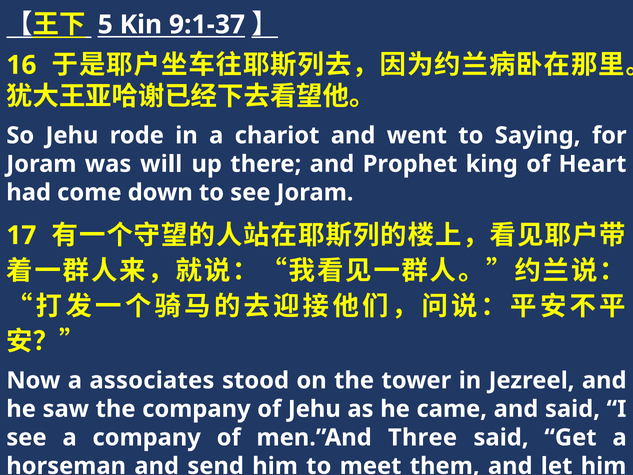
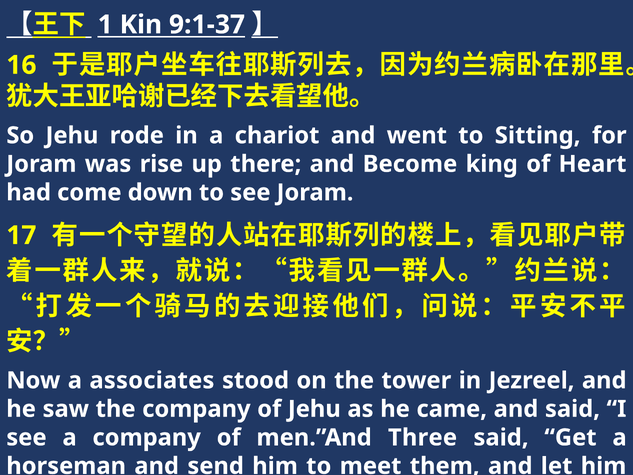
5: 5 -> 1 (105, 25)
Saying: Saying -> Sitting (538, 135)
will: will -> rise (161, 164)
Prophet: Prophet -> Become (410, 164)
